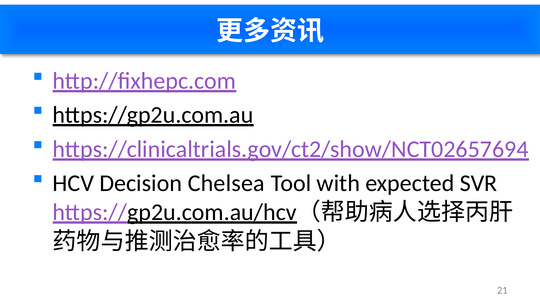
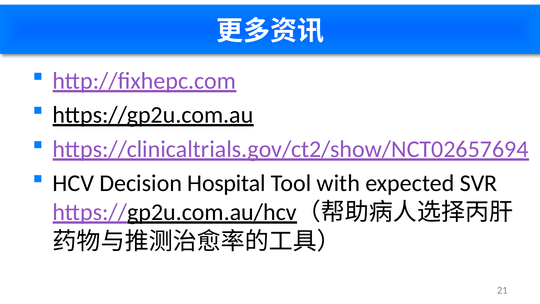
Chelsea: Chelsea -> Hospital (227, 183)
